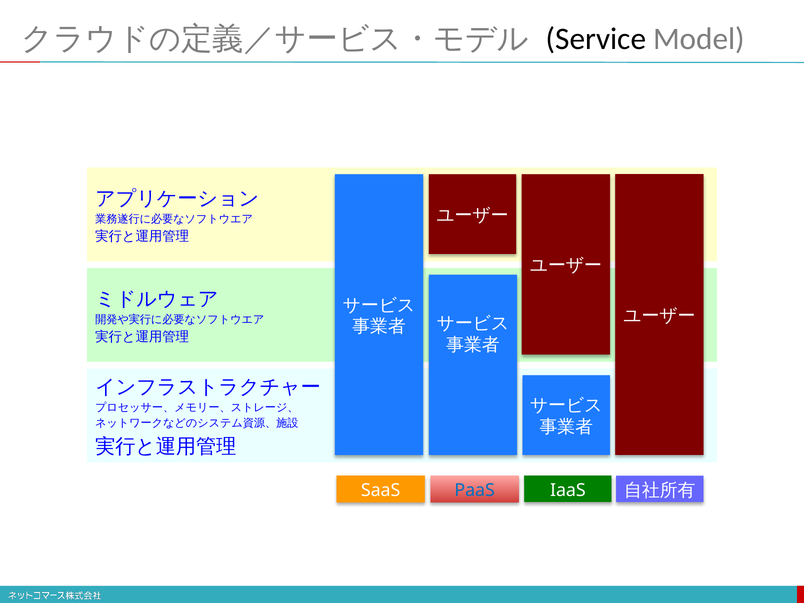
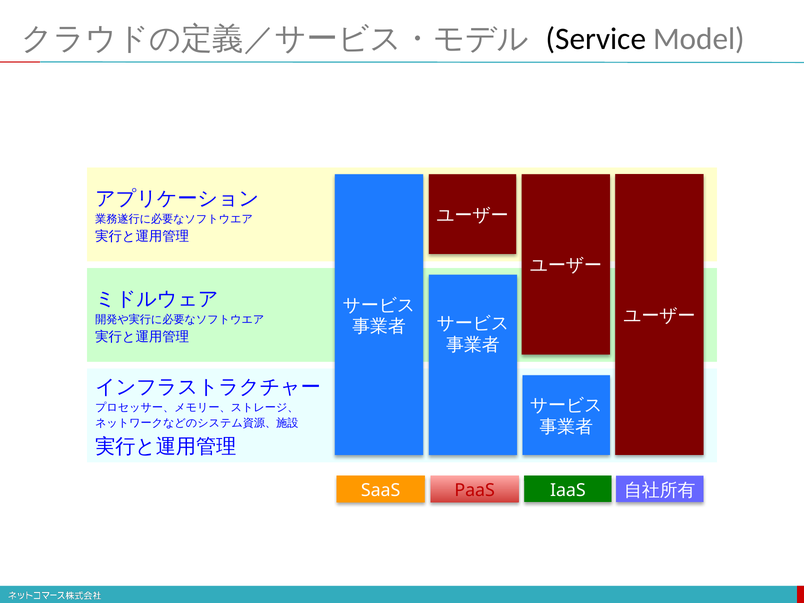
PaaS colour: blue -> red (475, 490)
